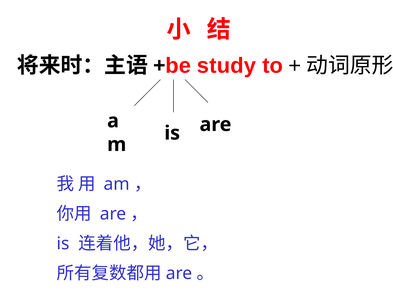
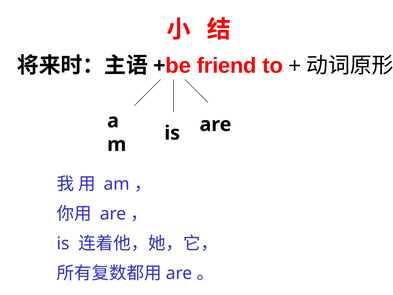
study: study -> friend (227, 66)
